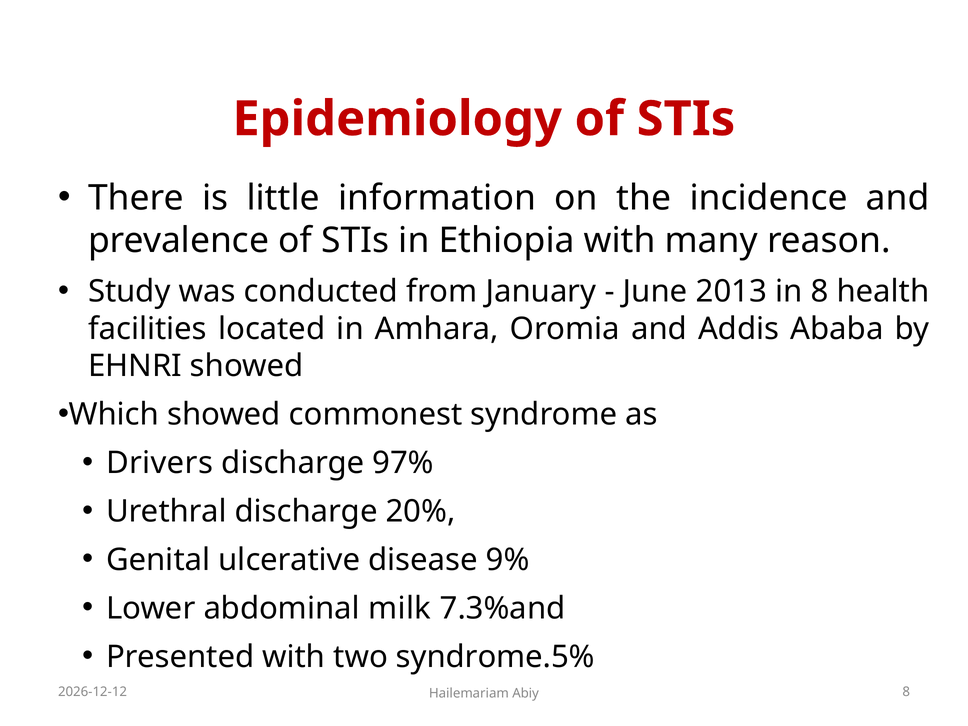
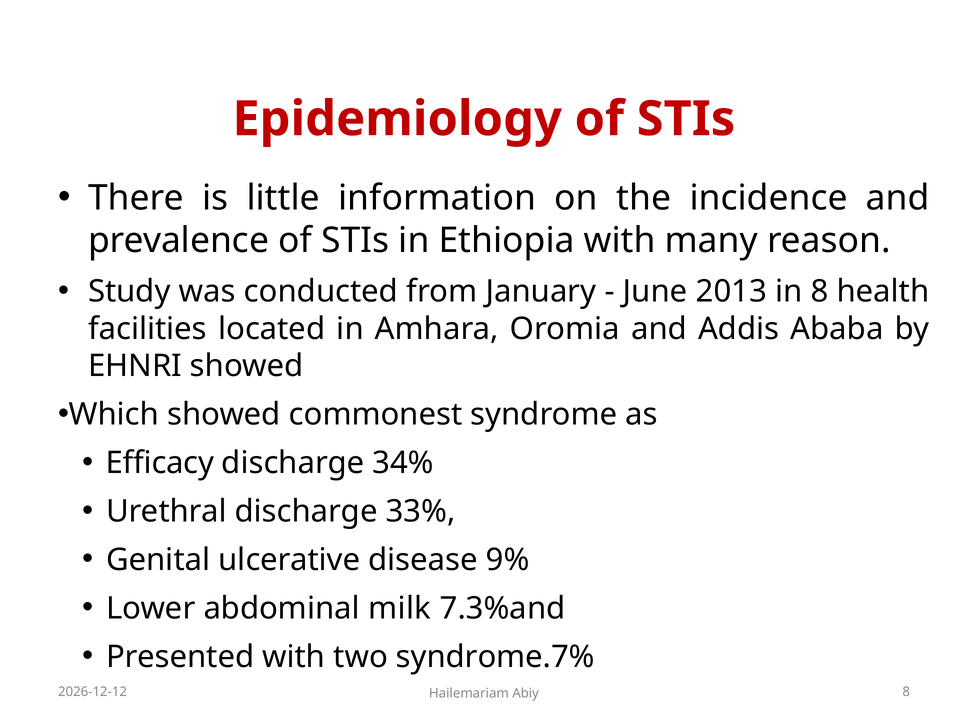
Drivers: Drivers -> Efficacy (160, 463)
97%: 97% -> 34% (403, 463)
20%: 20% -> 33% (421, 511)
syndrome.5%: syndrome.5% -> syndrome.7% (495, 657)
